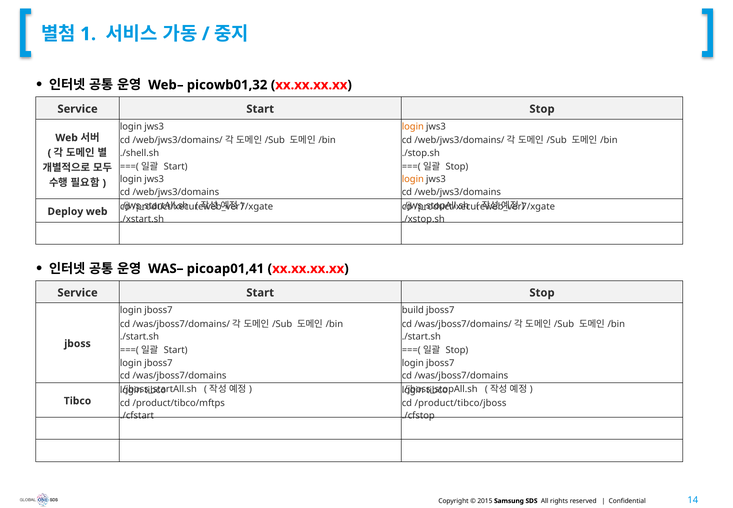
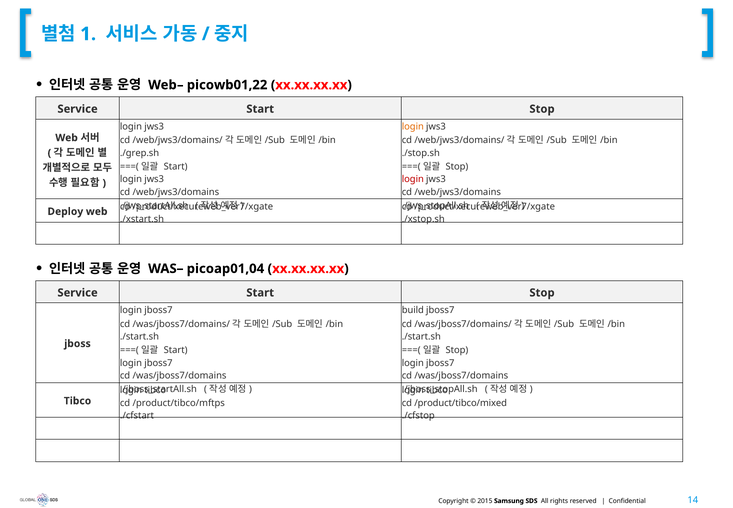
picowb01,32: picowb01,32 -> picowb01,22 (227, 85)
./shell.sh: ./shell.sh -> ./grep.sh (140, 153)
login colour: orange -> red (413, 179)
picoap01,41: picoap01,41 -> picoap01,04 (225, 268)
/product/tibco/jboss: /product/tibco/jboss -> /product/tibco/mixed (461, 403)
